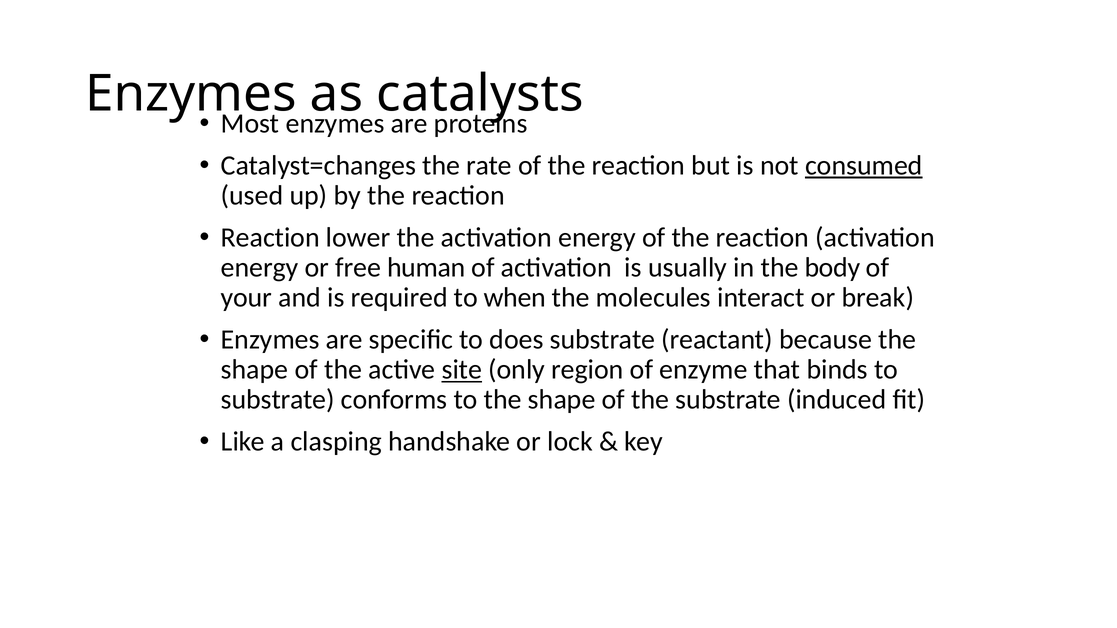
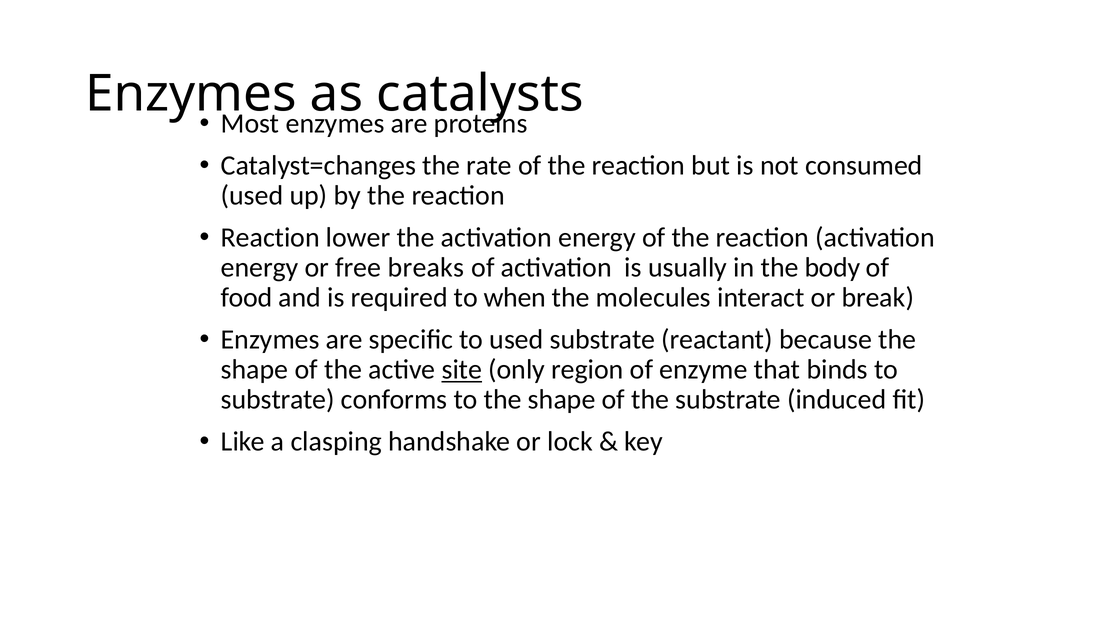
consumed underline: present -> none (864, 166)
human: human -> breaks (426, 268)
your: your -> food (246, 298)
to does: does -> used (516, 340)
